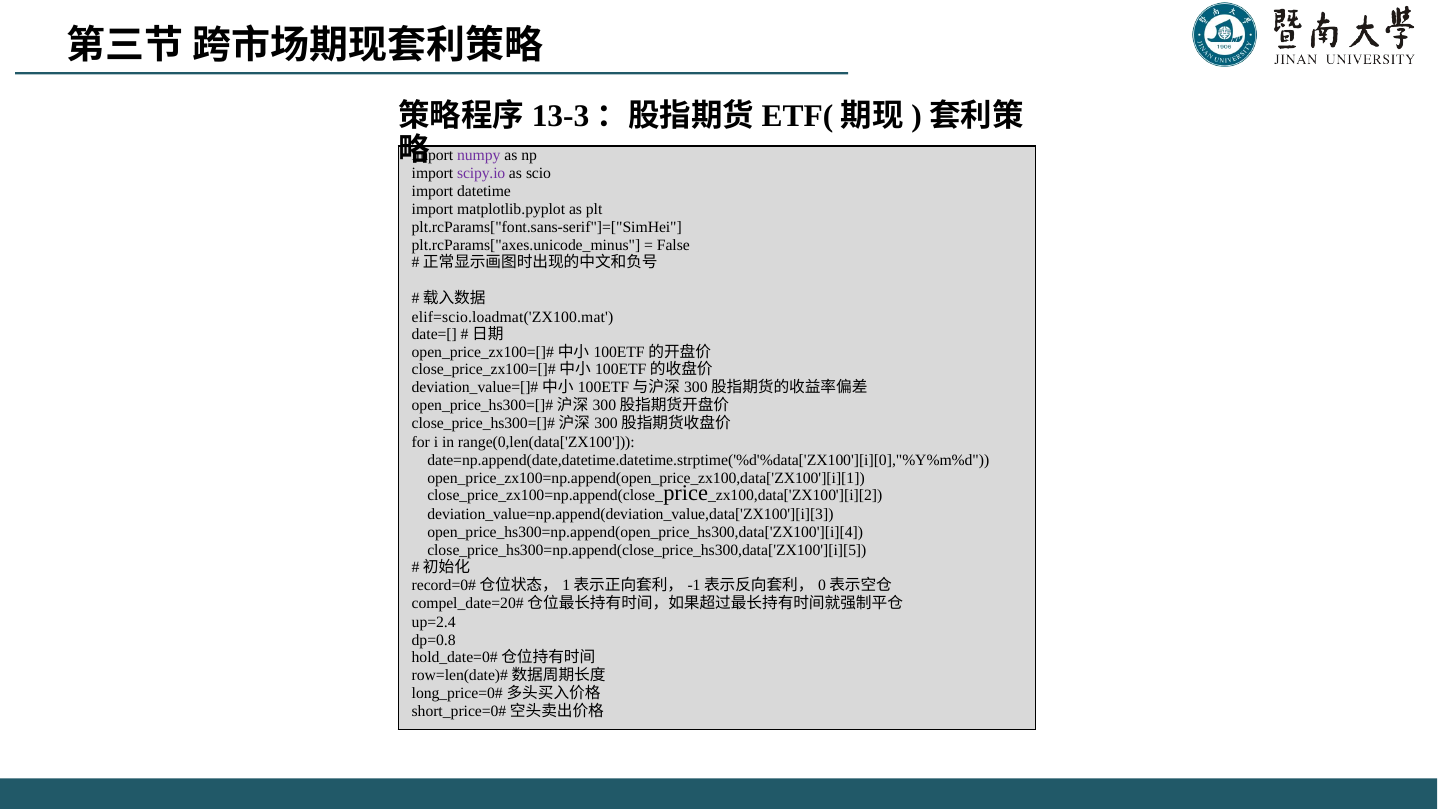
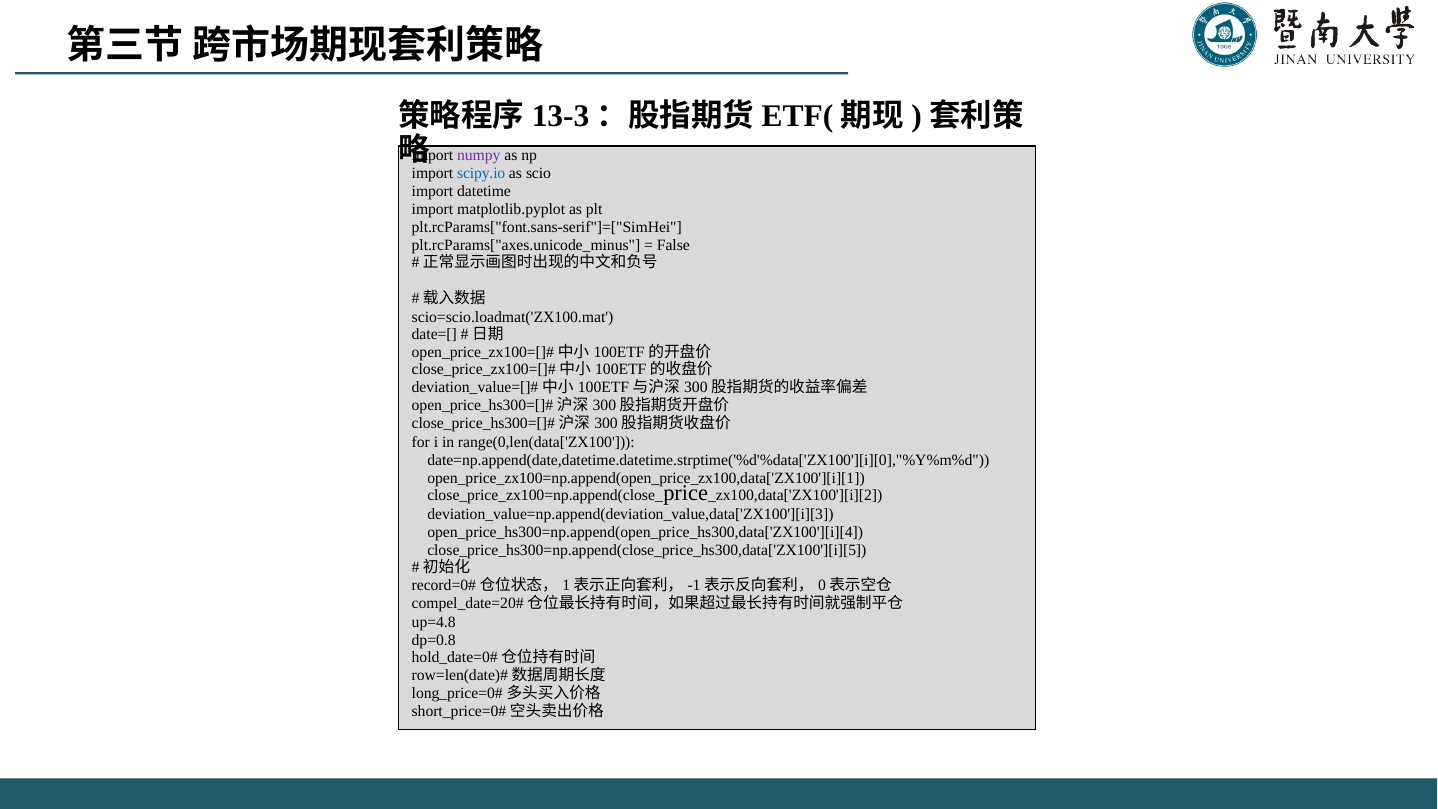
scipy.io colour: purple -> blue (481, 173)
elif=scio.loadmat('ZX100.mat: elif=scio.loadmat('ZX100.mat -> scio=scio.loadmat('ZX100.mat (513, 317)
up=2.4: up=2.4 -> up=4.8 (434, 623)
